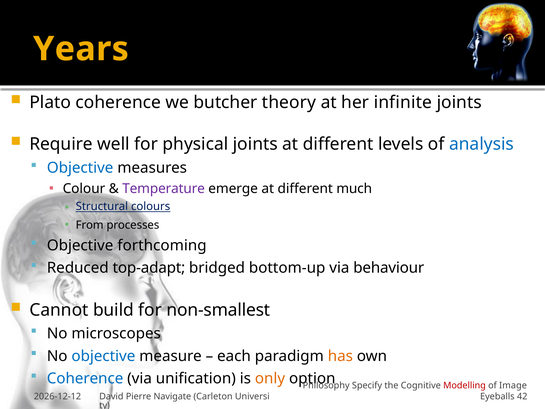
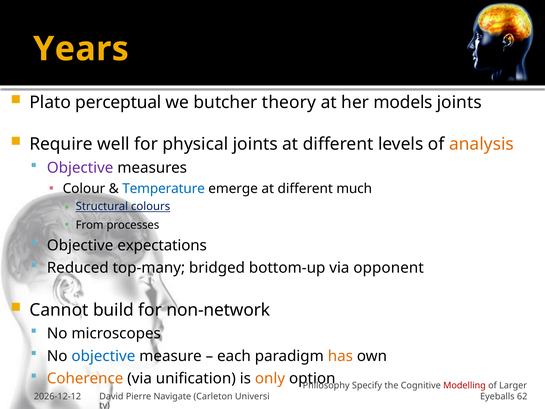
Plato coherence: coherence -> perceptual (118, 102)
infinite: infinite -> models (403, 102)
analysis colour: blue -> orange (481, 144)
Objective colour: blue -> purple (80, 168)
Temperature colour: purple -> blue (164, 188)
forthcoming: forthcoming -> expectations (162, 245)
top-adapt: top-adapt -> top-many (149, 268)
behaviour: behaviour -> opponent (389, 268)
non-smallest: non-smallest -> non-network (218, 310)
Coherence colour: blue -> orange (85, 378)
Image: Image -> Larger (513, 385)
42: 42 -> 62 (522, 396)
